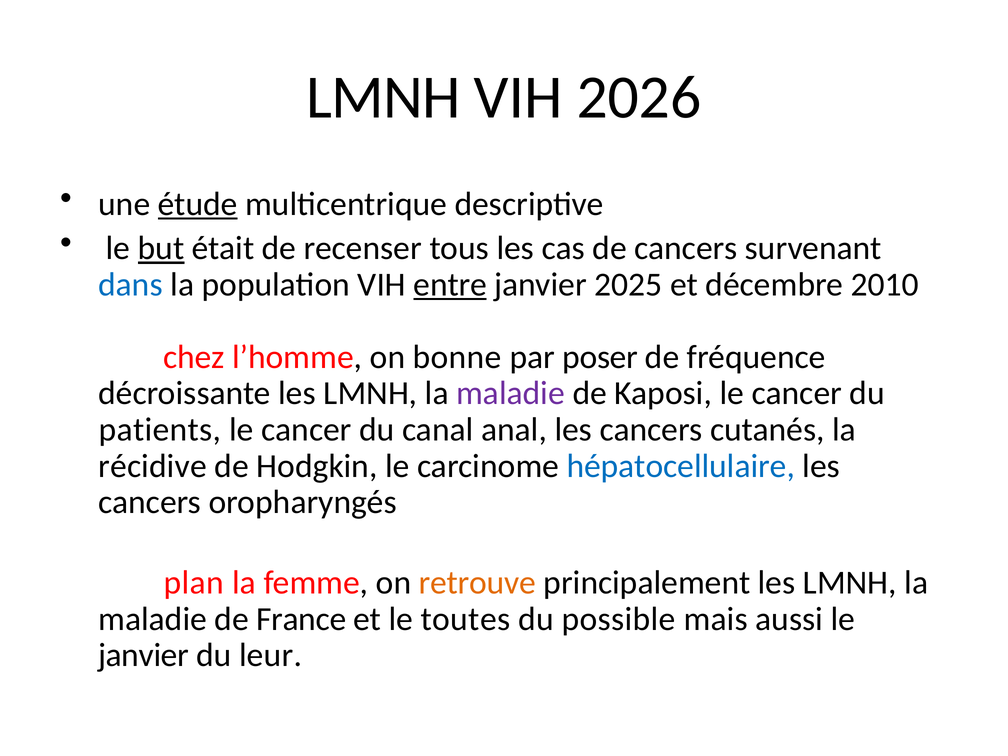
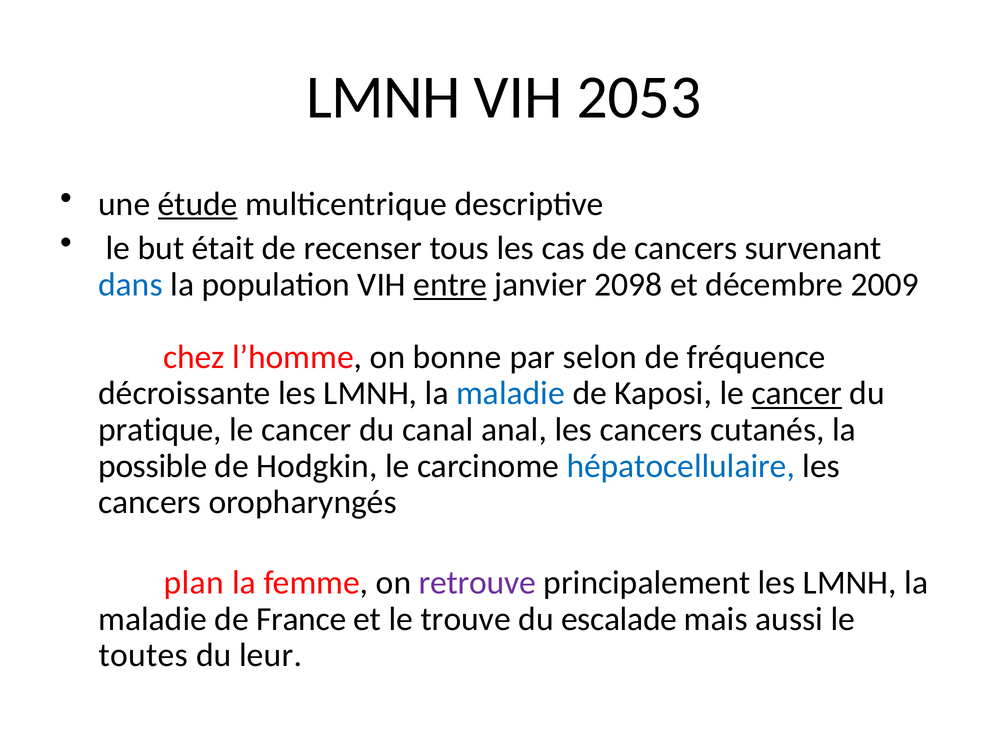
2026: 2026 -> 2053 (639, 98)
but underline: present -> none (161, 248)
2025: 2025 -> 2098 (628, 285)
2010: 2010 -> 2009 (885, 285)
poser: poser -> selon (600, 357)
maladie colour: purple -> blue (511, 393)
cancer underline: none -> present (797, 393)
patients: patients -> pratique (160, 430)
récidive: récidive -> possible (153, 466)
retrouve colour: orange -> purple (477, 583)
toutes: toutes -> trouve (466, 619)
possible: possible -> escalade (619, 619)
janvier: janvier -> toutes (143, 655)
